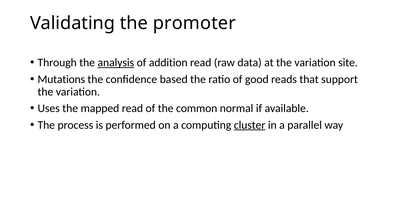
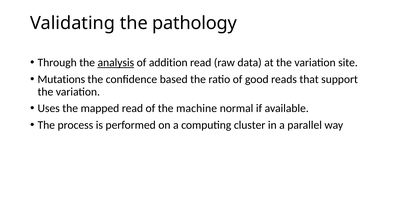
promoter: promoter -> pathology (195, 23)
common: common -> machine (197, 108)
cluster underline: present -> none (250, 125)
